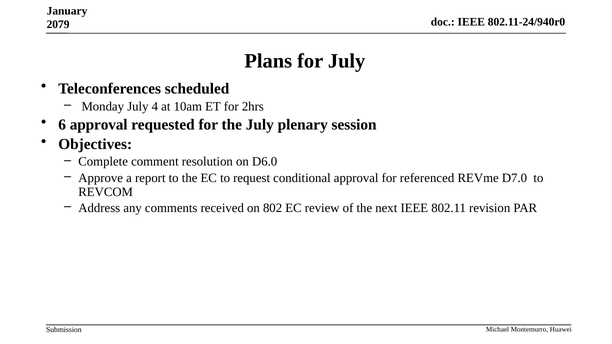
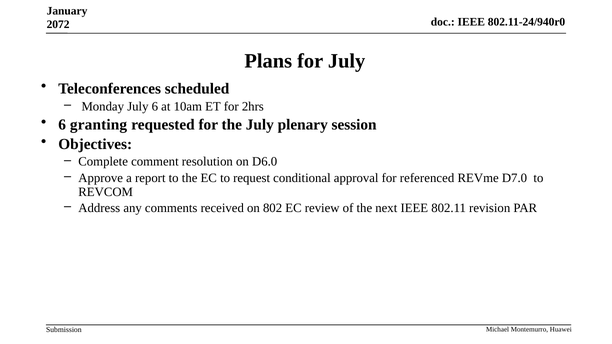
2079: 2079 -> 2072 (58, 24)
July 4: 4 -> 6 (155, 106)
6 approval: approval -> granting (99, 125)
